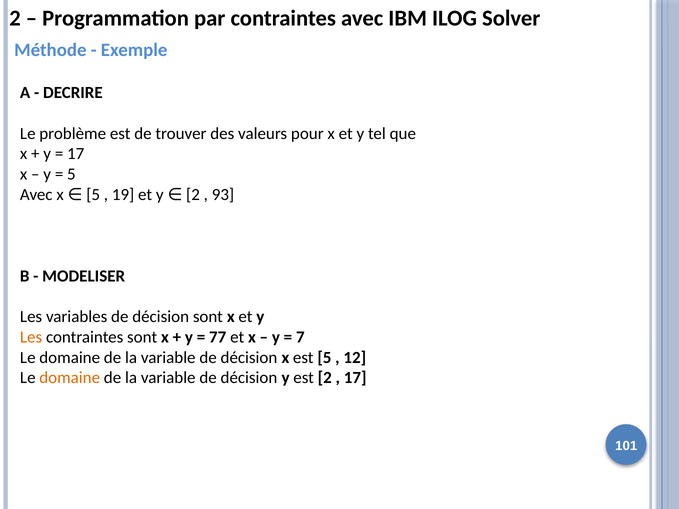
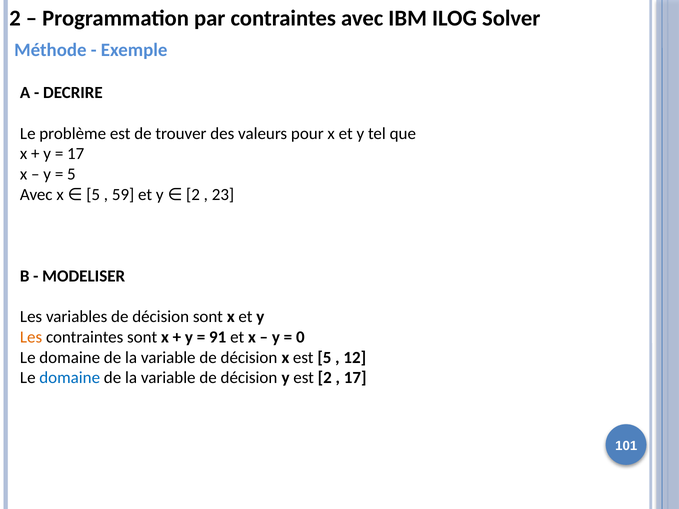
19: 19 -> 59 (123, 195)
93: 93 -> 23 (223, 195)
77: 77 -> 91 (218, 337)
7: 7 -> 0 (300, 337)
domaine colour: orange -> blue (70, 378)
